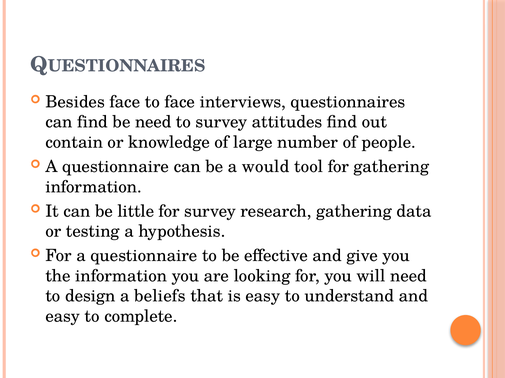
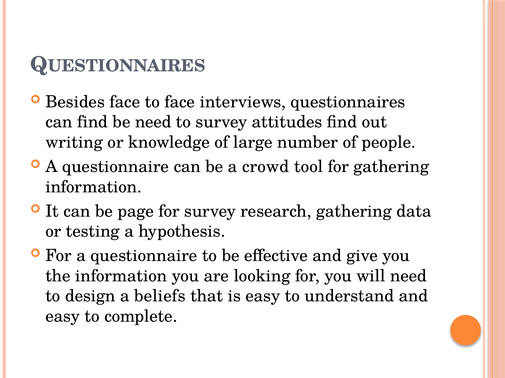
contain: contain -> writing (74, 143)
would: would -> crowd (266, 167)
little: little -> page (136, 212)
